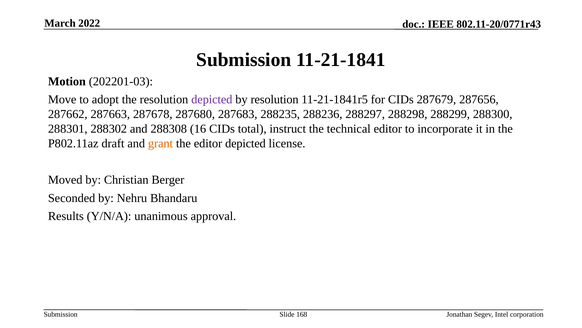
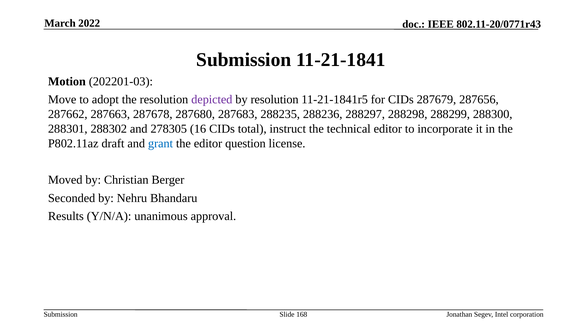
288308: 288308 -> 278305 (169, 129)
grant colour: orange -> blue (160, 143)
editor depicted: depicted -> question (245, 143)
